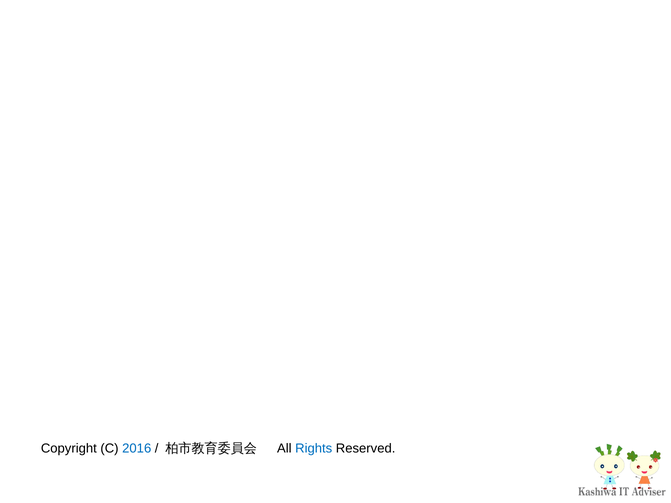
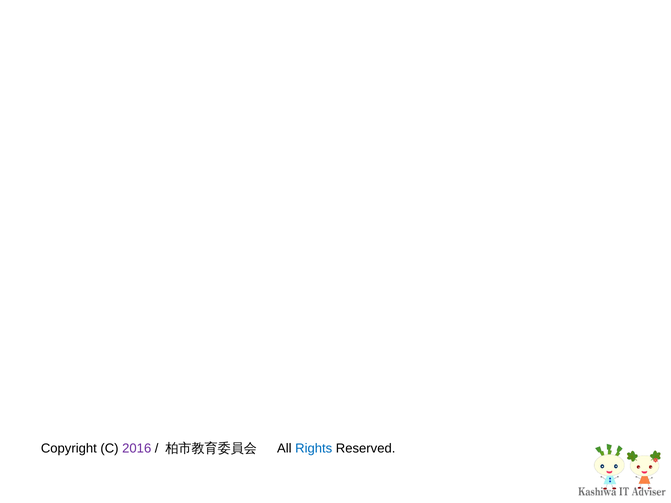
2016 colour: blue -> purple (137, 449)
